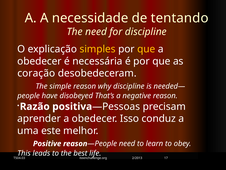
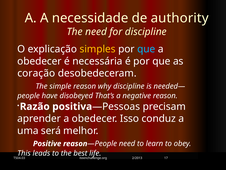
tentando: tentando -> authority (180, 18)
que colour: yellow -> light blue (146, 49)
este: este -> será (51, 130)
